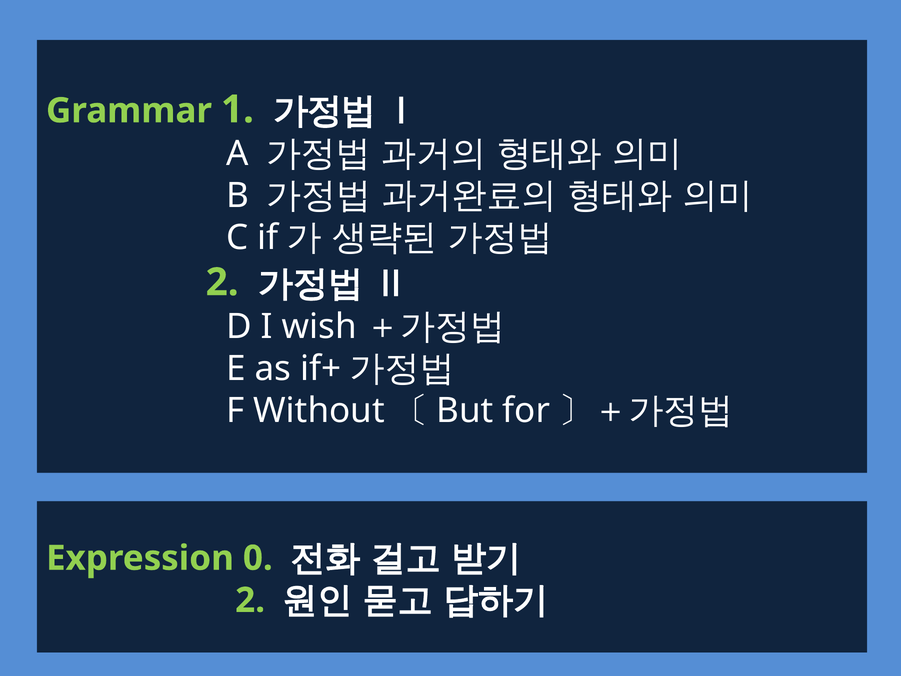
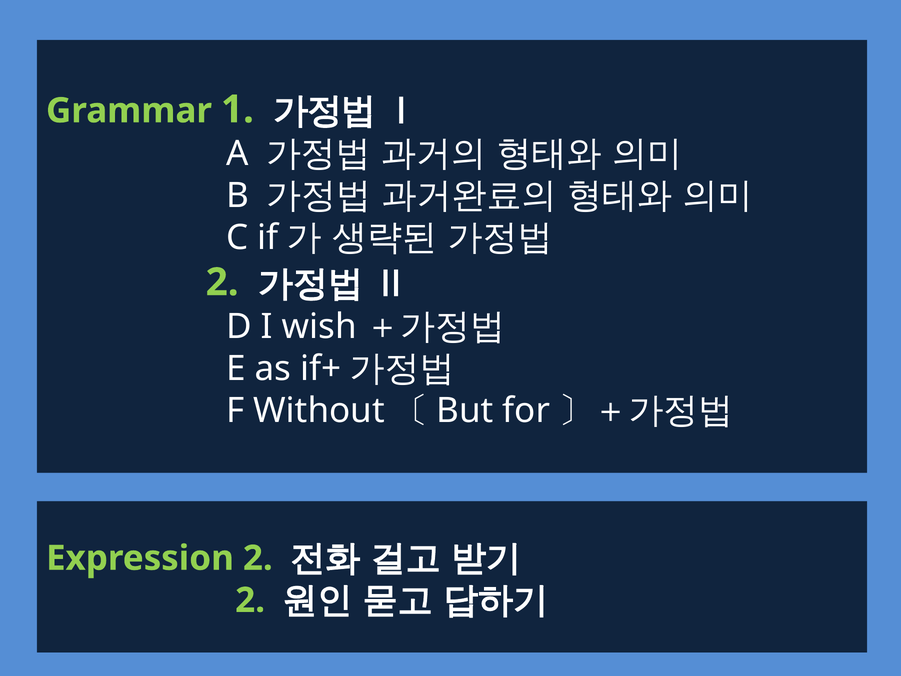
Expression 0: 0 -> 2 (258, 558)
